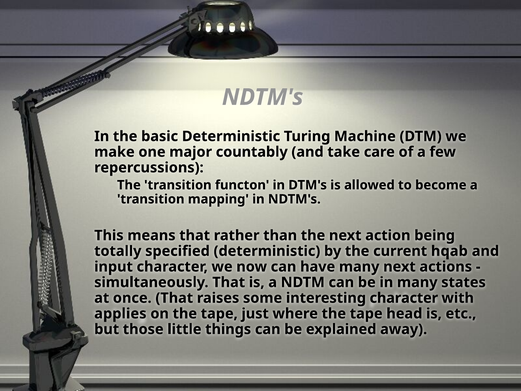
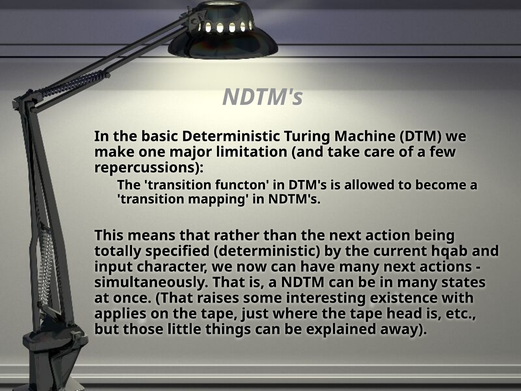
countably: countably -> limitation (252, 152)
interesting character: character -> existence (404, 298)
